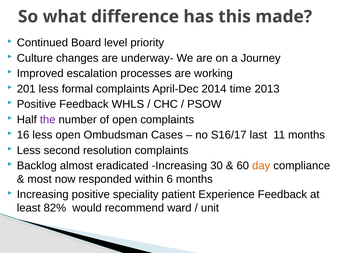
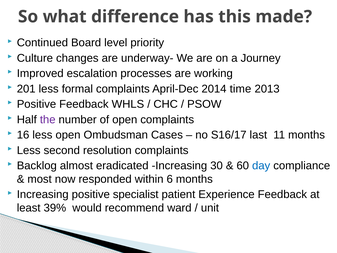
day colour: orange -> blue (261, 166)
speciality: speciality -> specialist (136, 194)
82%: 82% -> 39% (55, 208)
